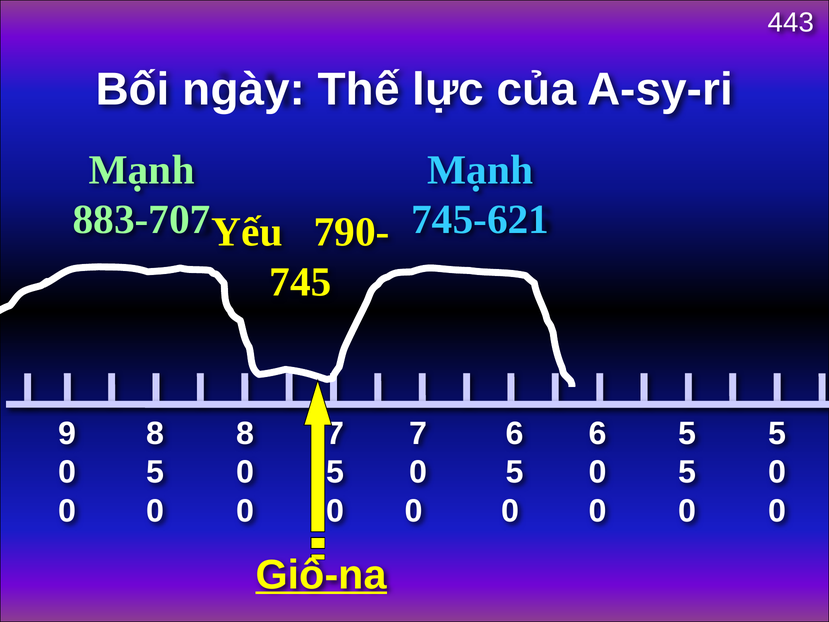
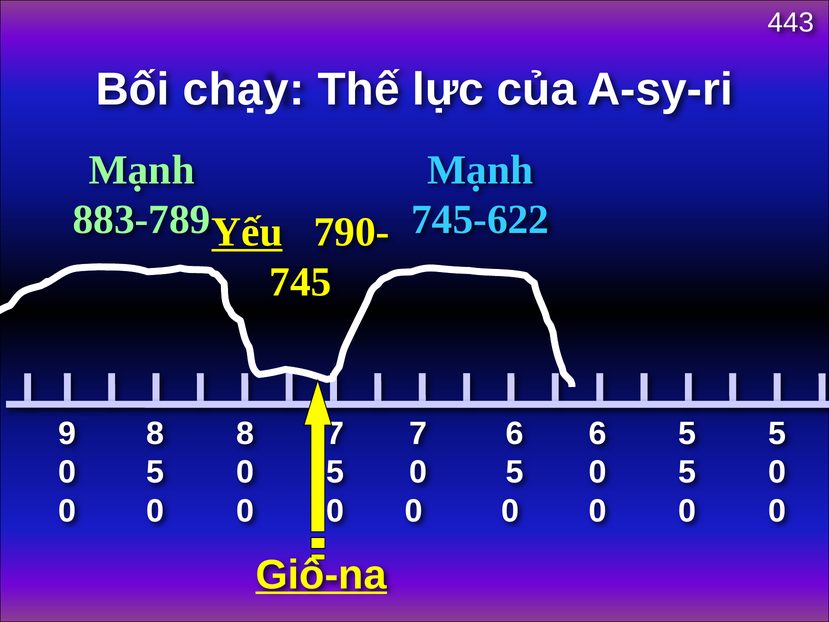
ngày: ngày -> chạy (244, 90)
883-707: 883-707 -> 883-789 (142, 220)
745-621: 745-621 -> 745-622 (480, 220)
Yếu underline: none -> present (247, 232)
